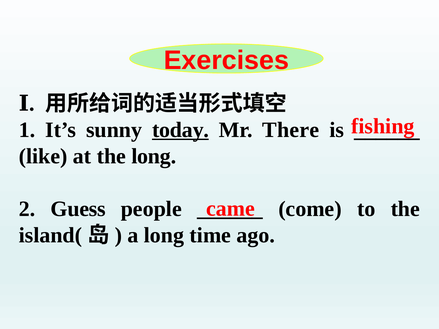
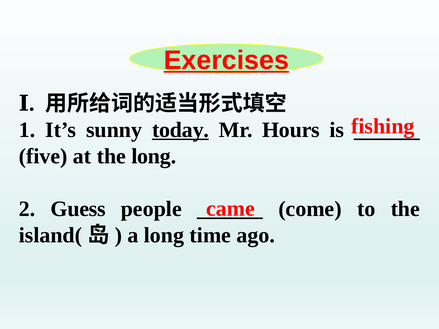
Exercises underline: none -> present (226, 60)
There: There -> Hours (291, 130)
like: like -> five (43, 156)
